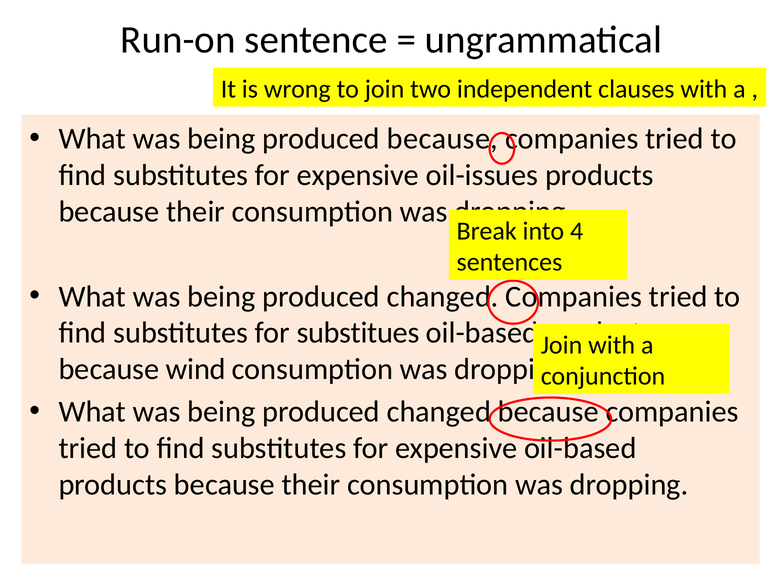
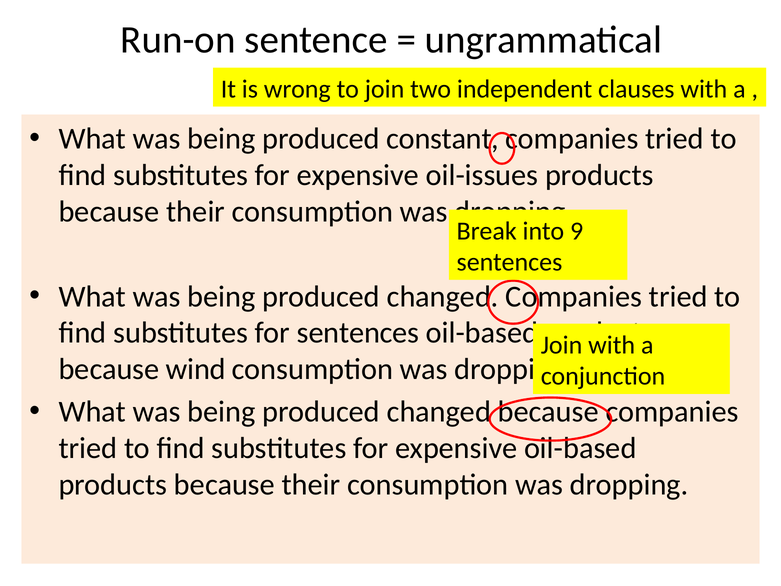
produced because: because -> constant (443, 139)
4: 4 -> 9 (577, 231)
for substitues: substitues -> sentences (358, 333)
